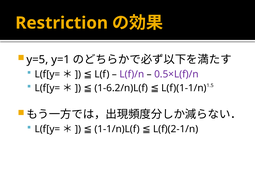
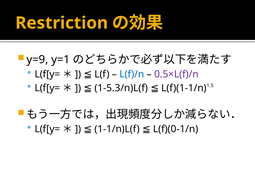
y=5: y=5 -> y=9 (37, 60)
L(f)/n colour: purple -> blue (132, 74)
1-6.2/n)L(f: 1-6.2/n)L(f -> 1-5.3/n)L(f (121, 88)
L(f)(2-1/n: L(f)(2-1/n -> L(f)(0-1/n (176, 129)
